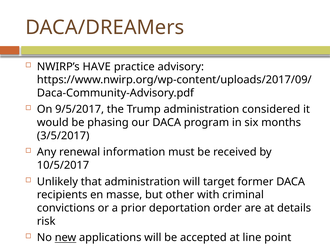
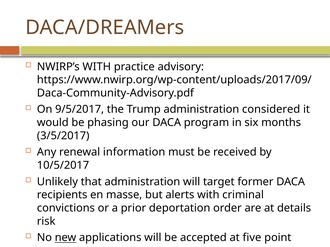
NWIRP’s HAVE: HAVE -> WITH (97, 67)
other: other -> alerts (180, 195)
line: line -> five (252, 238)
